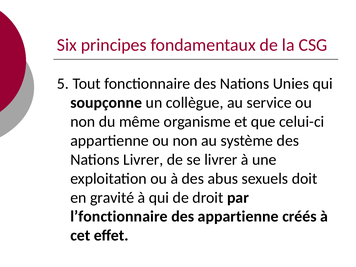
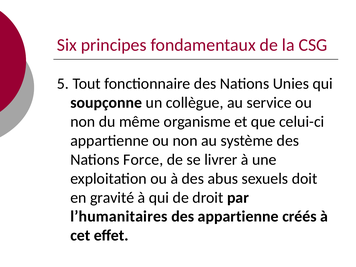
Nations Livrer: Livrer -> Force (143, 160)
l’fonctionnaire: l’fonctionnaire -> l’humanitaires (119, 217)
